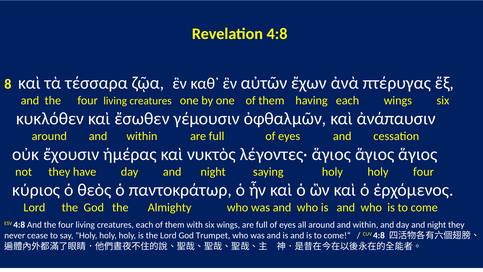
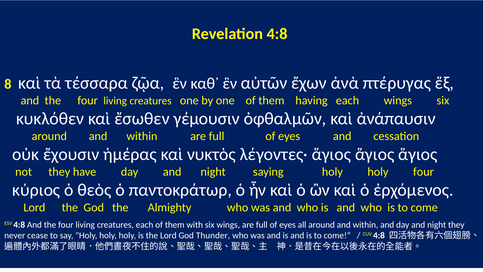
Trumpet: Trumpet -> Thunder (213, 236)
